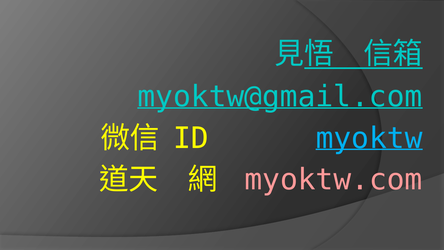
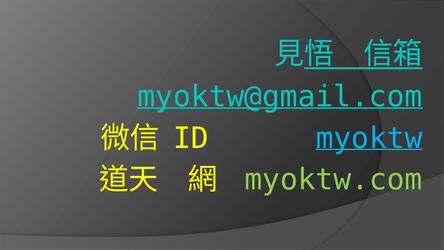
myoktw.com colour: pink -> light green (333, 180)
